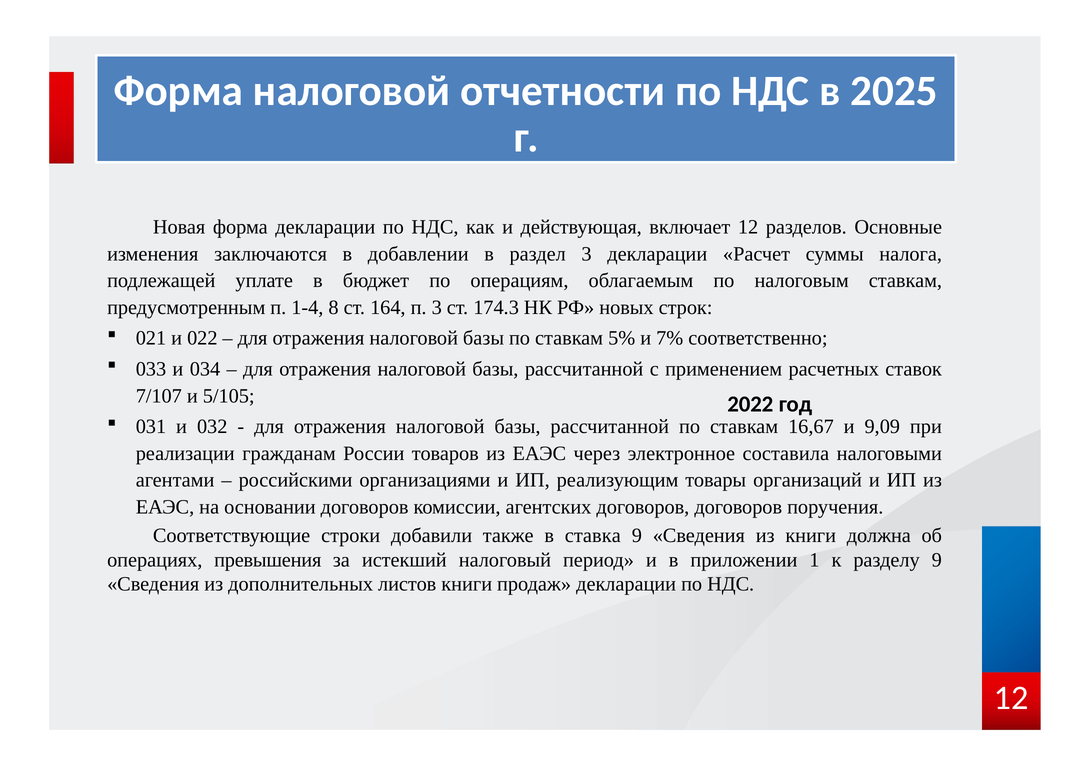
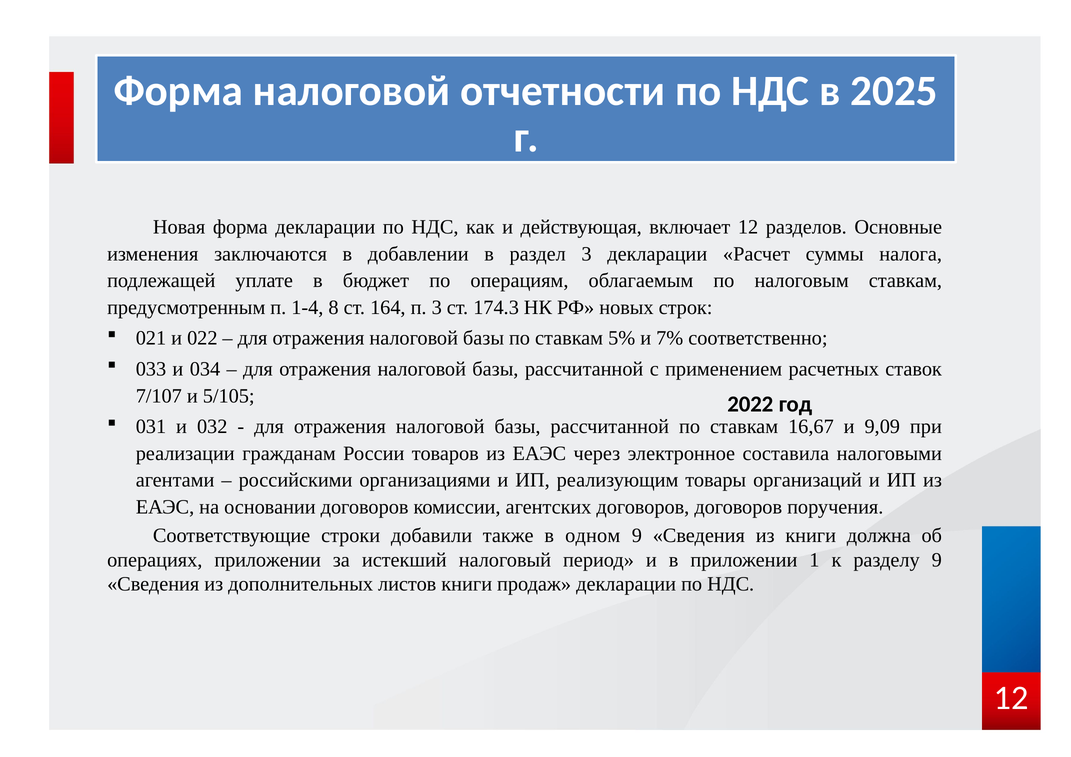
ставка: ставка -> одном (593, 536)
операциях превышения: превышения -> приложении (268, 560)
